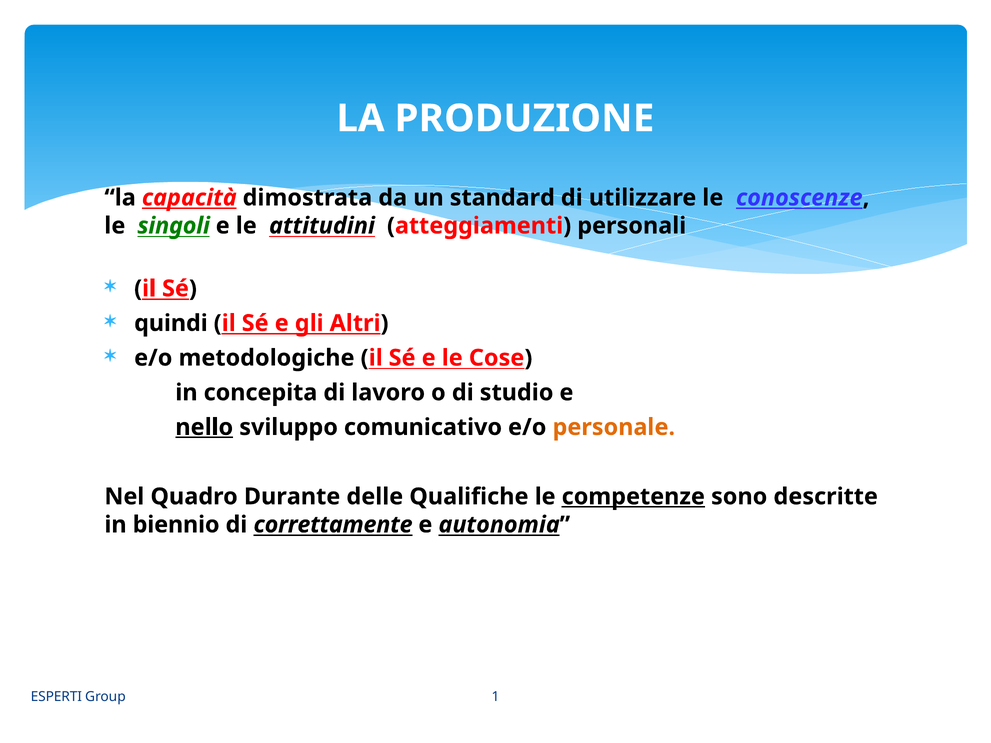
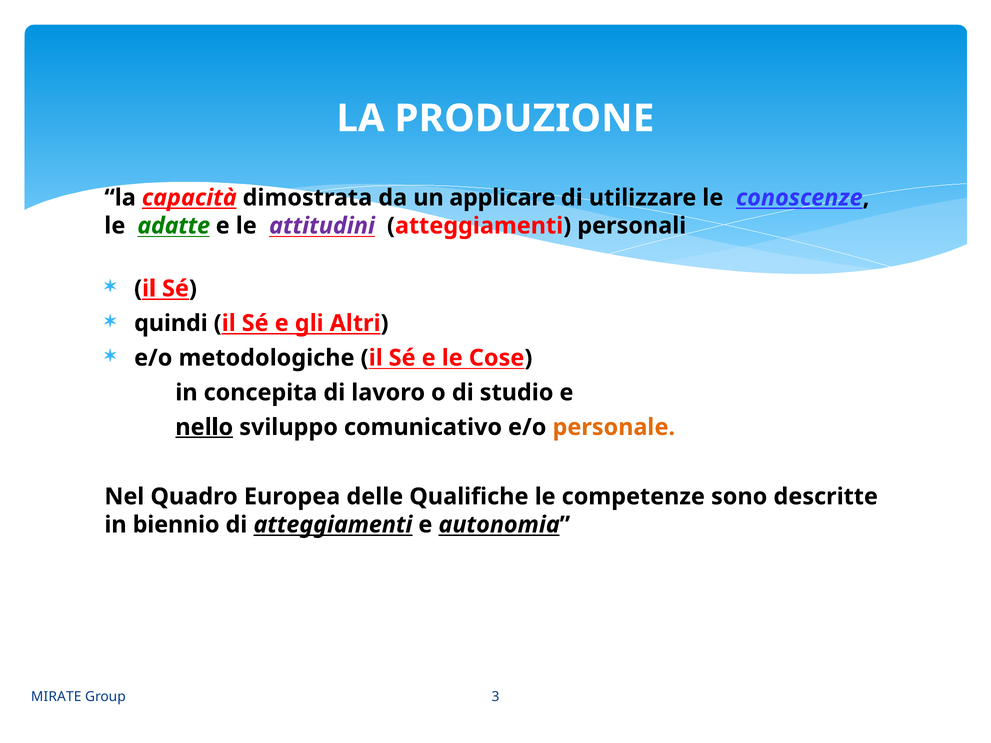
standard: standard -> applicare (502, 198)
singoli: singoli -> adatte (174, 226)
attitudini colour: black -> purple (322, 226)
Durante: Durante -> Europea (292, 497)
competenze underline: present -> none (633, 497)
di correttamente: correttamente -> atteggiamenti (333, 525)
ESPERTI: ESPERTI -> MIRATE (56, 697)
1: 1 -> 3 (496, 697)
